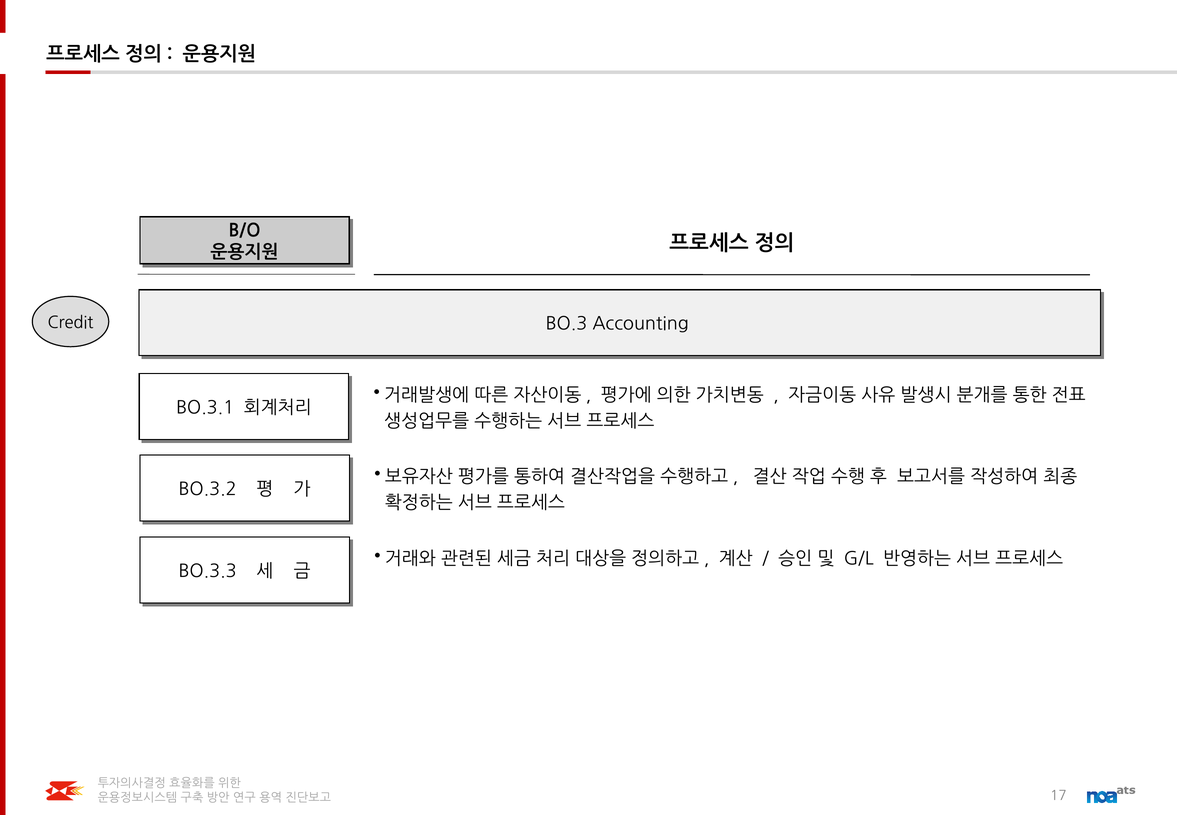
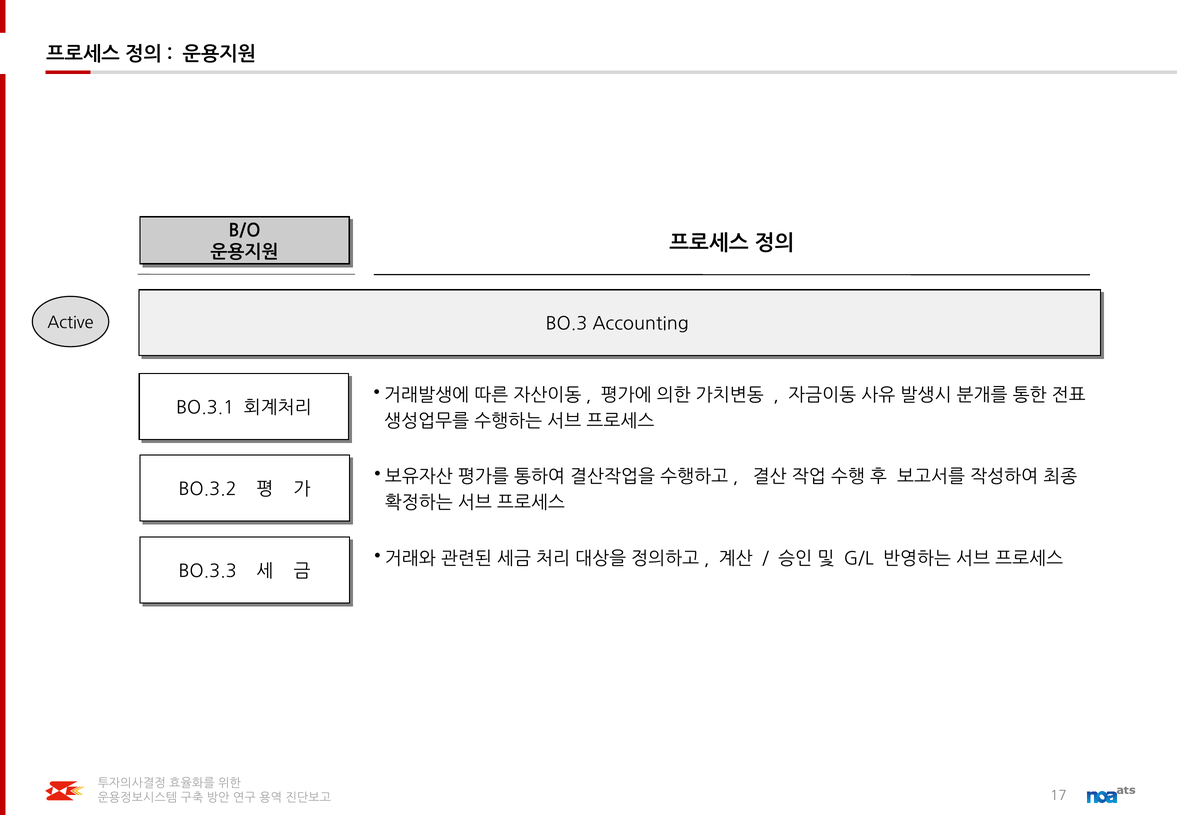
Credit: Credit -> Active (70, 323)
